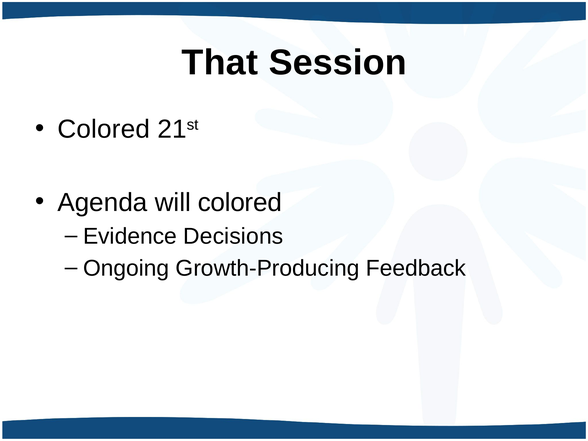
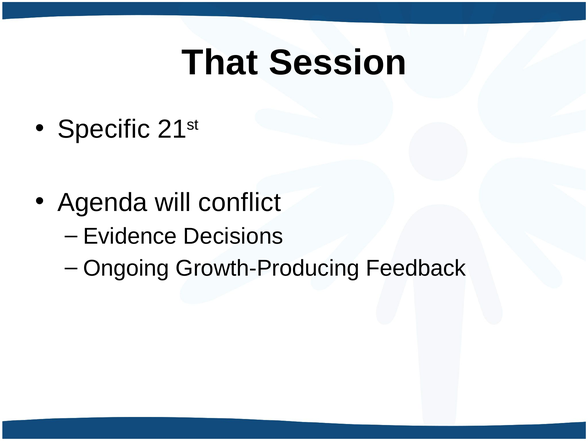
Colored: Colored -> Specific (104, 129)
will colored: colored -> conflict (240, 202)
